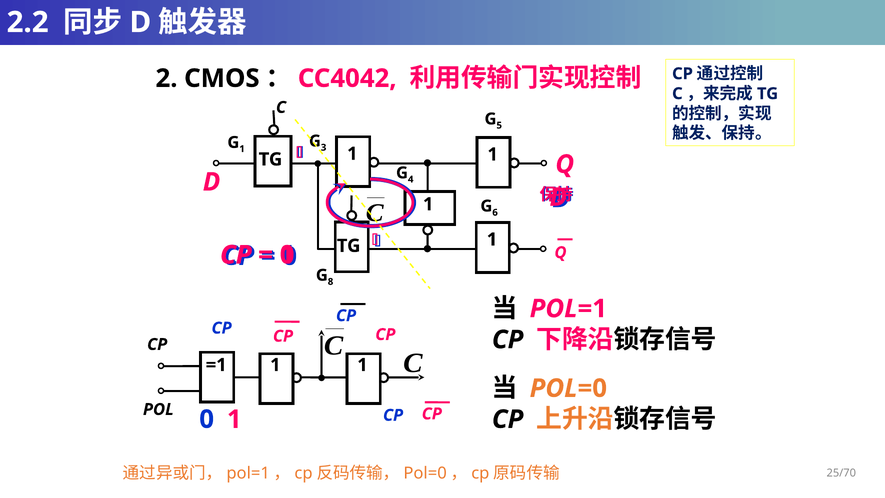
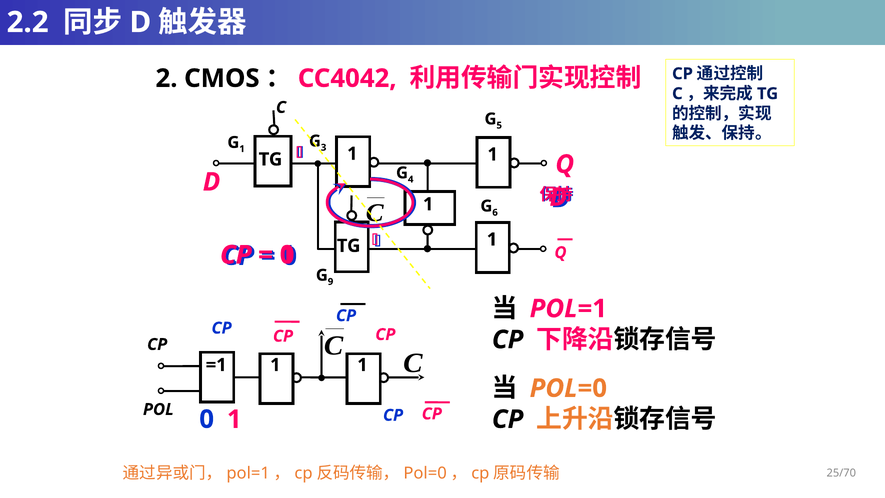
8: 8 -> 9 (331, 282)
